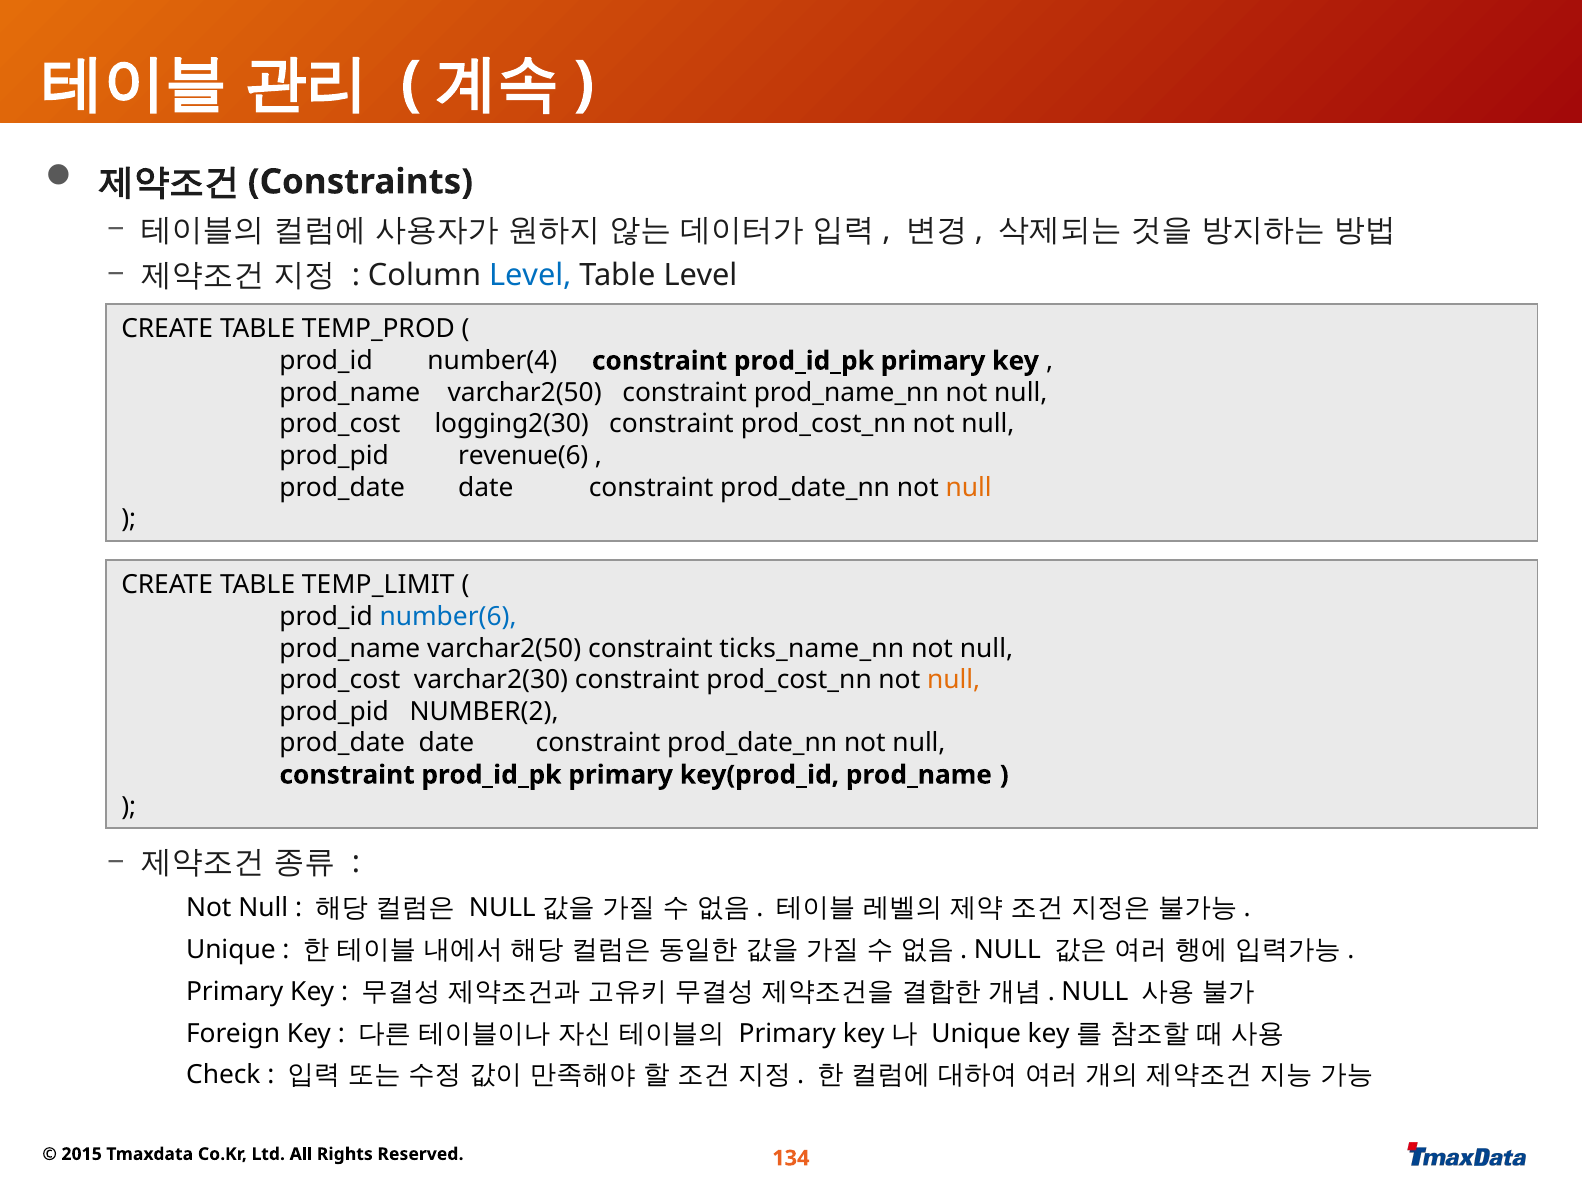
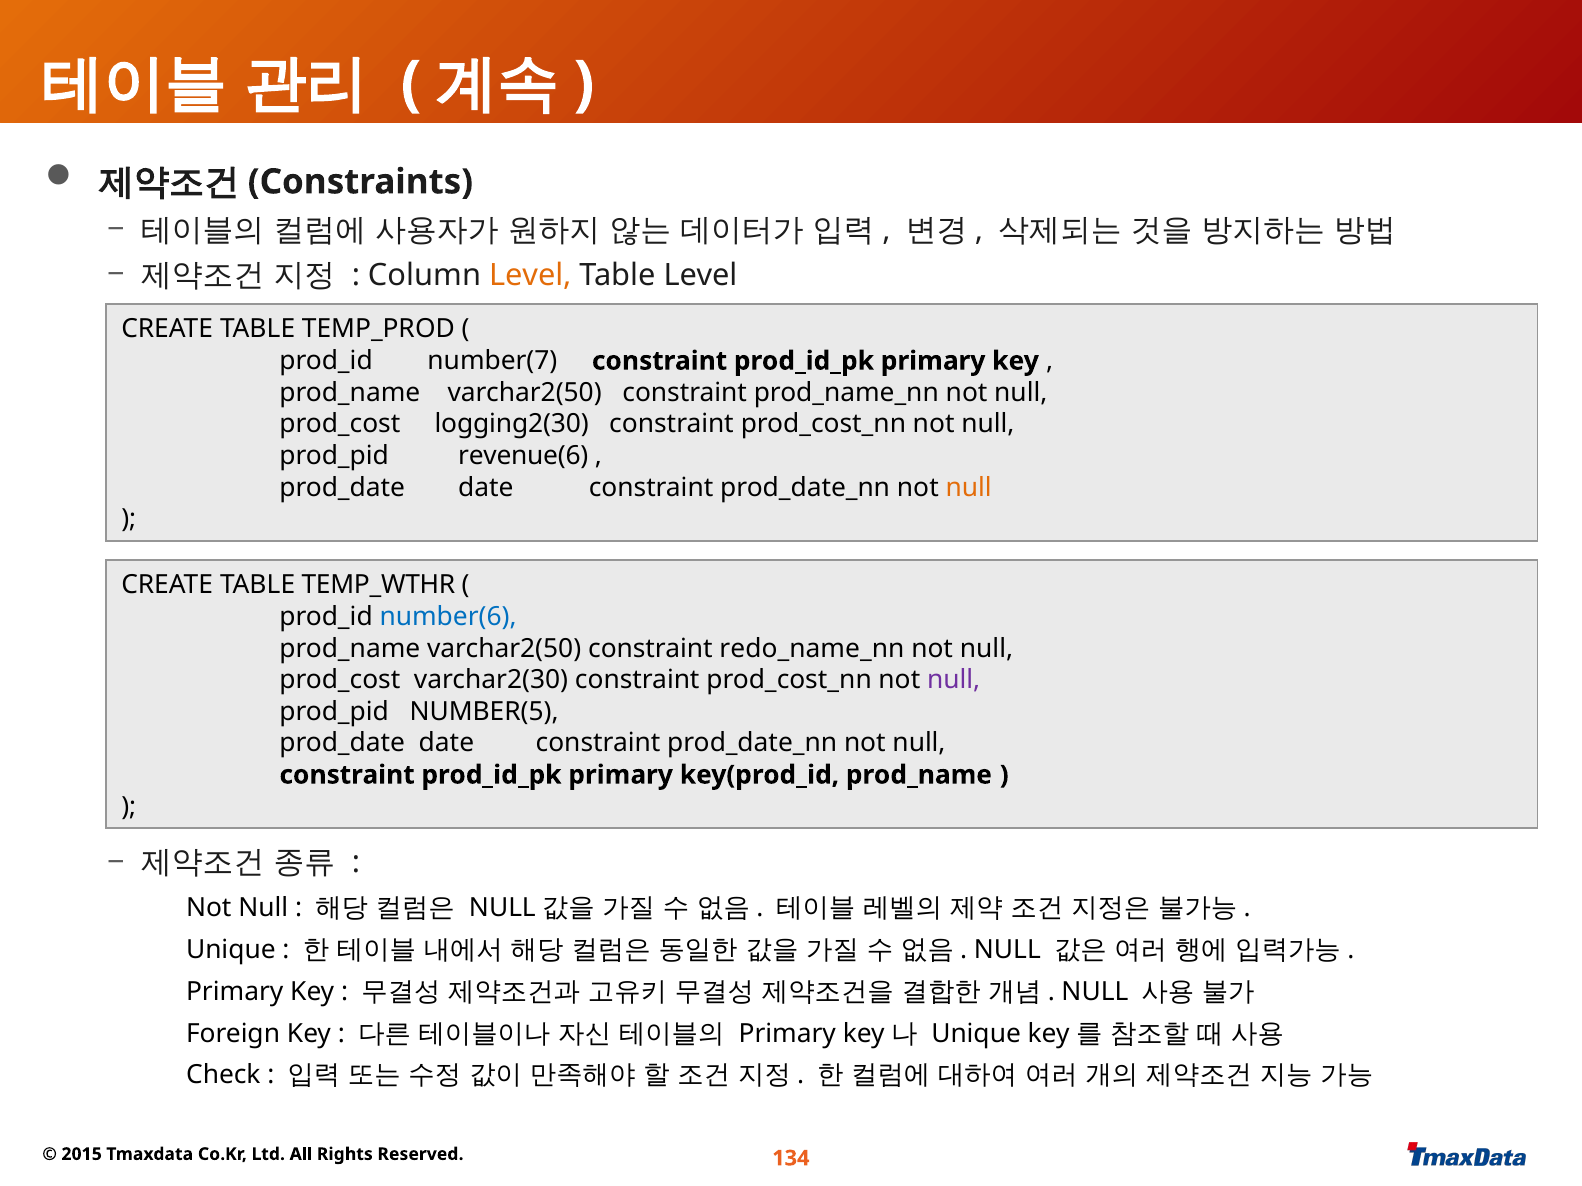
Level colour: blue -> orange (530, 275)
number(4: number(4 -> number(7 (492, 361)
TEMP_LIMIT: TEMP_LIMIT -> TEMP_WTHR (378, 585)
ticks_name_nn: ticks_name_nn -> redo_name_nn (812, 649)
null colour: orange -> purple (954, 680)
NUMBER(2: NUMBER(2 -> NUMBER(5 (484, 712)
